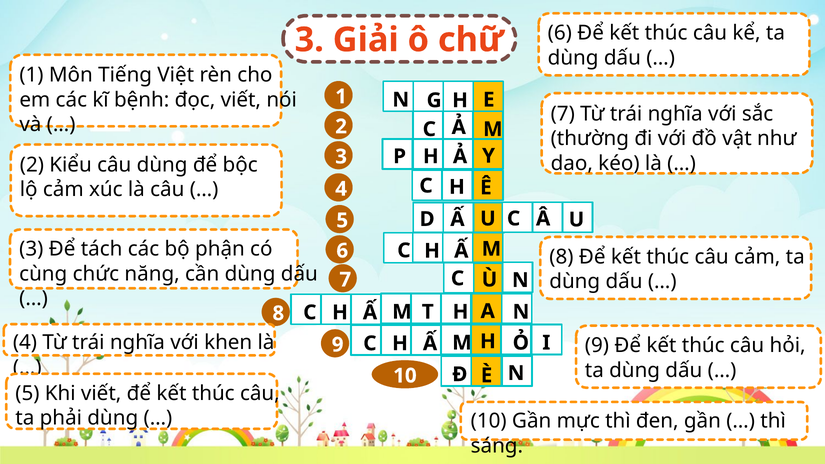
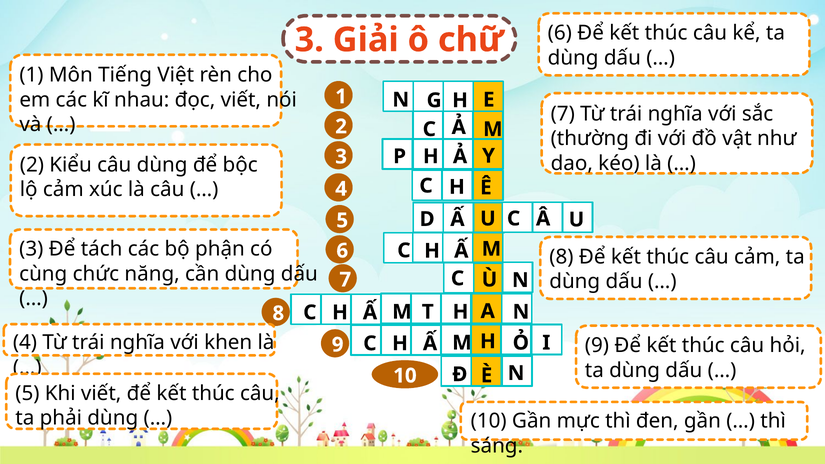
bệnh: bệnh -> nhau (142, 100)
